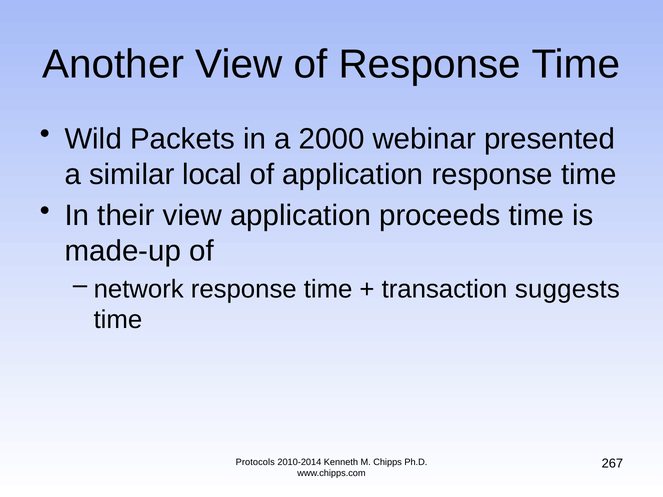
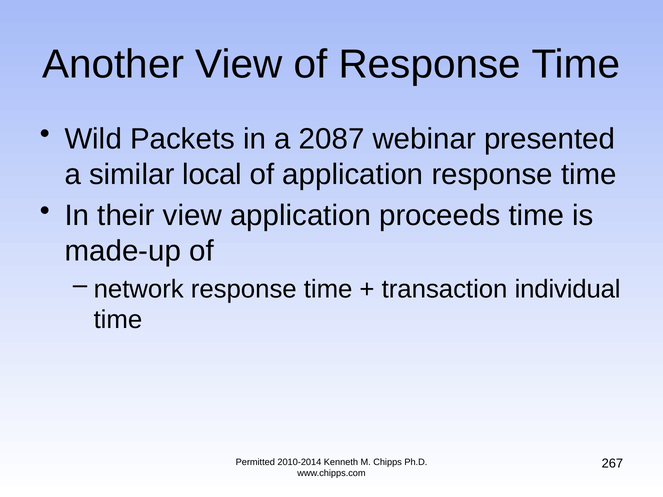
2000: 2000 -> 2087 (332, 139)
suggests: suggests -> individual (568, 289)
Protocols: Protocols -> Permitted (255, 462)
